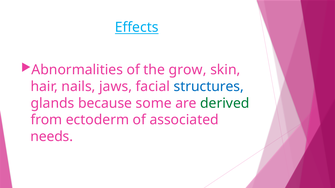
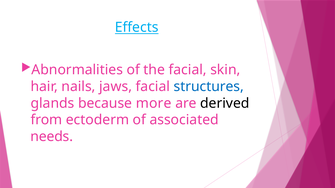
the grow: grow -> facial (188, 70)
some: some -> more (154, 103)
derived colour: green -> black (225, 103)
